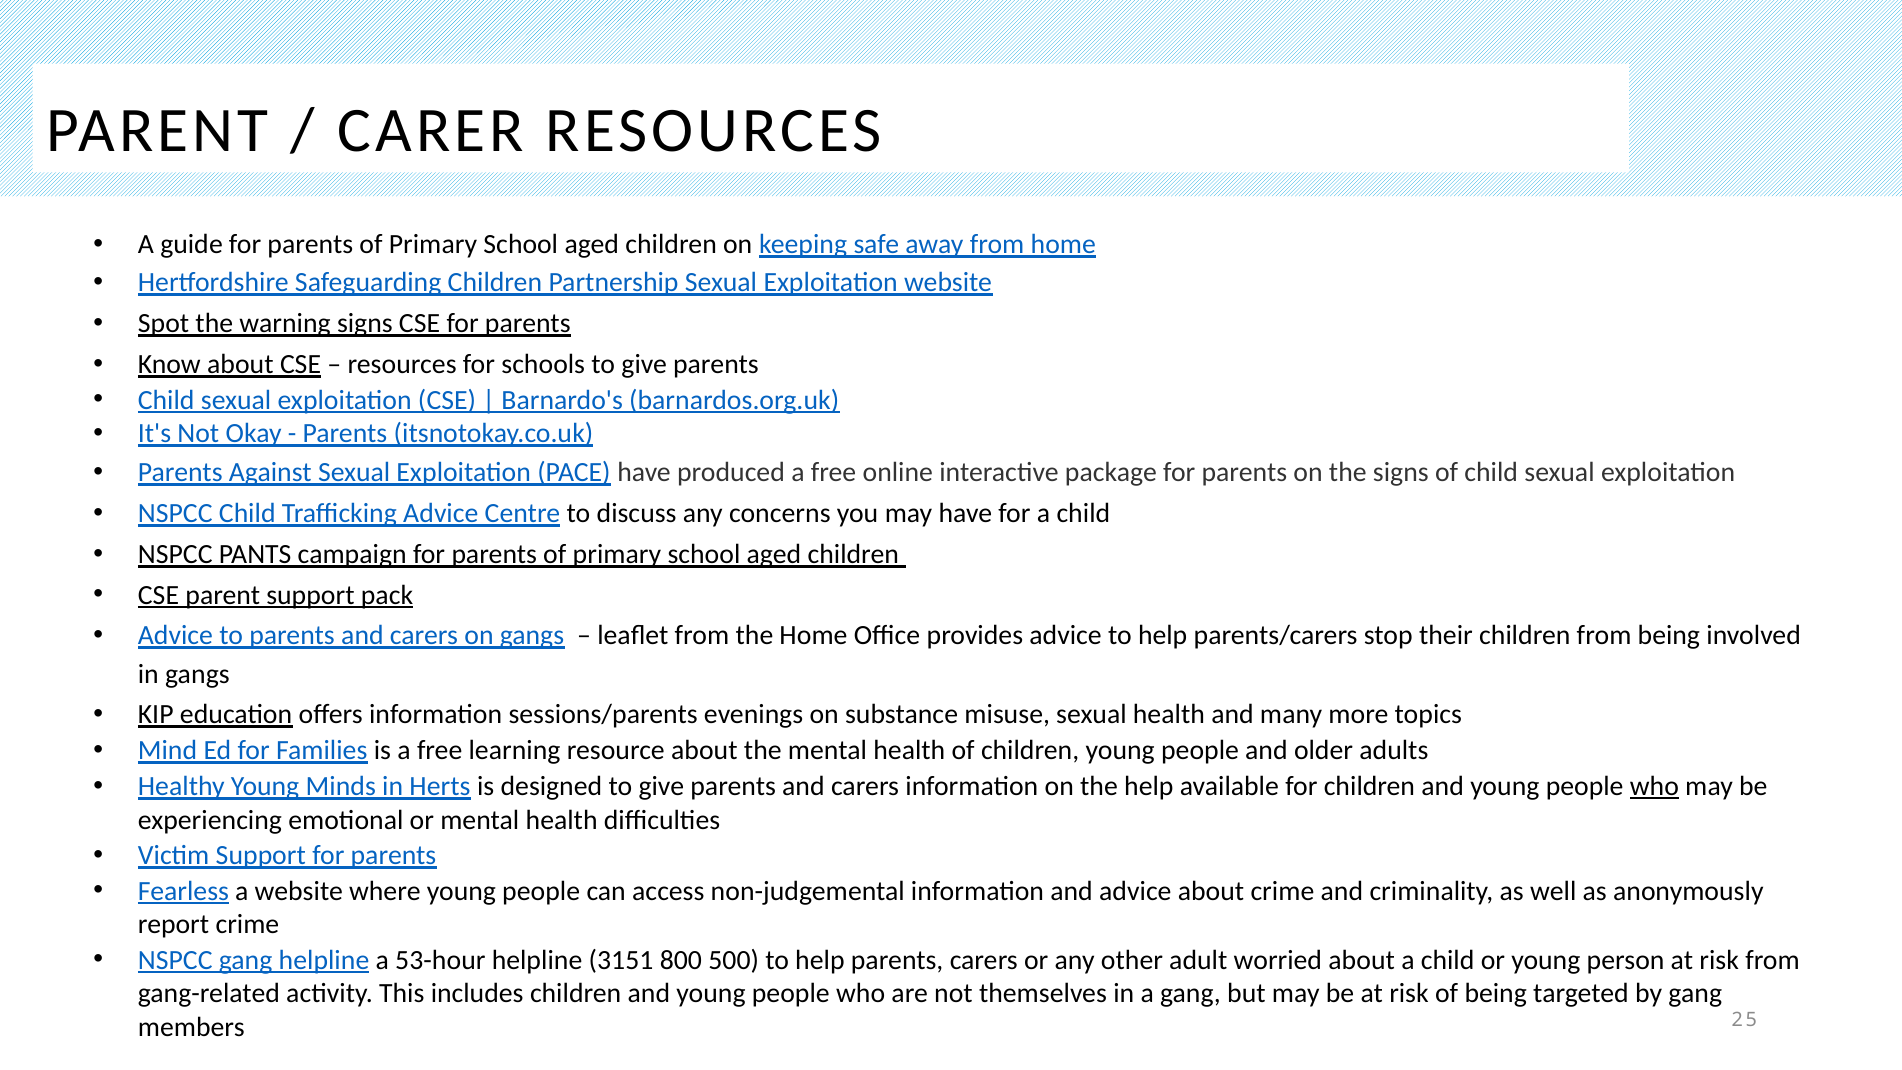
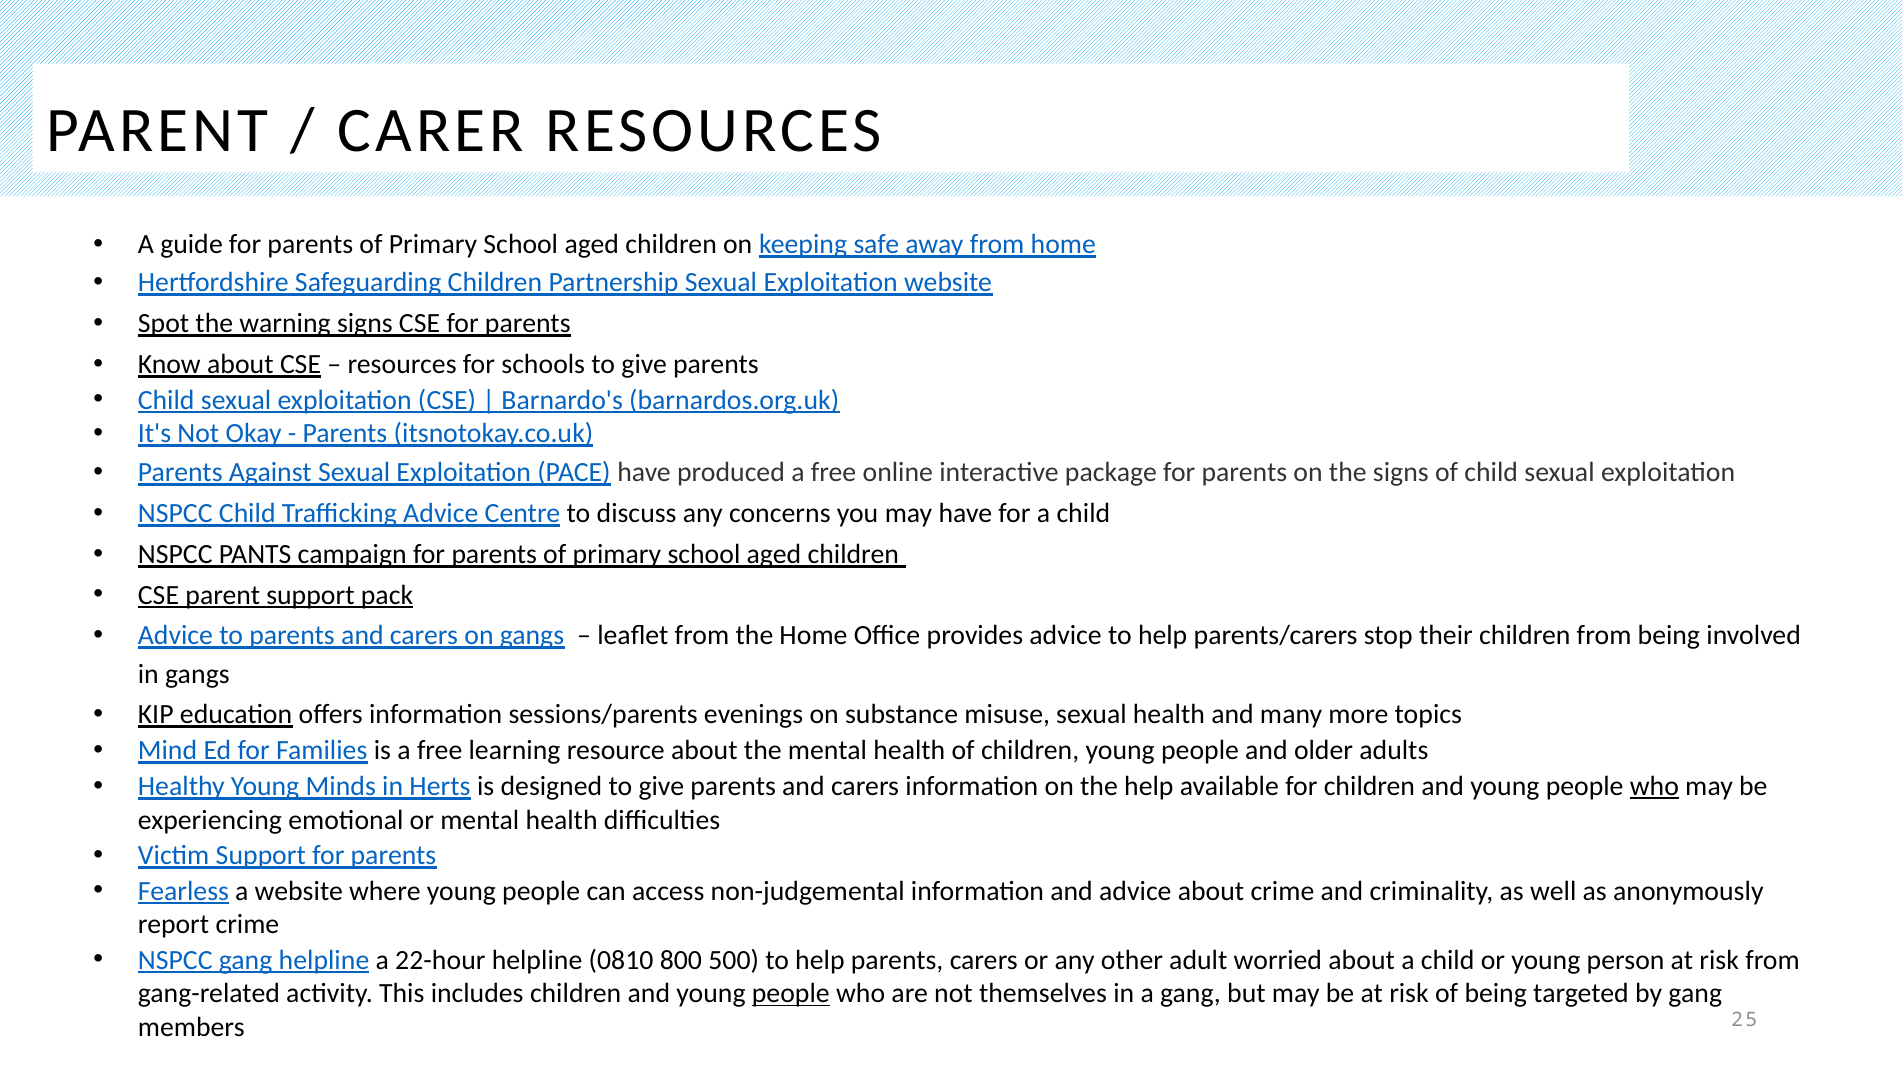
53-hour: 53-hour -> 22-hour (440, 960)
3151: 3151 -> 0810 (621, 960)
people underline: none -> present (791, 994)
